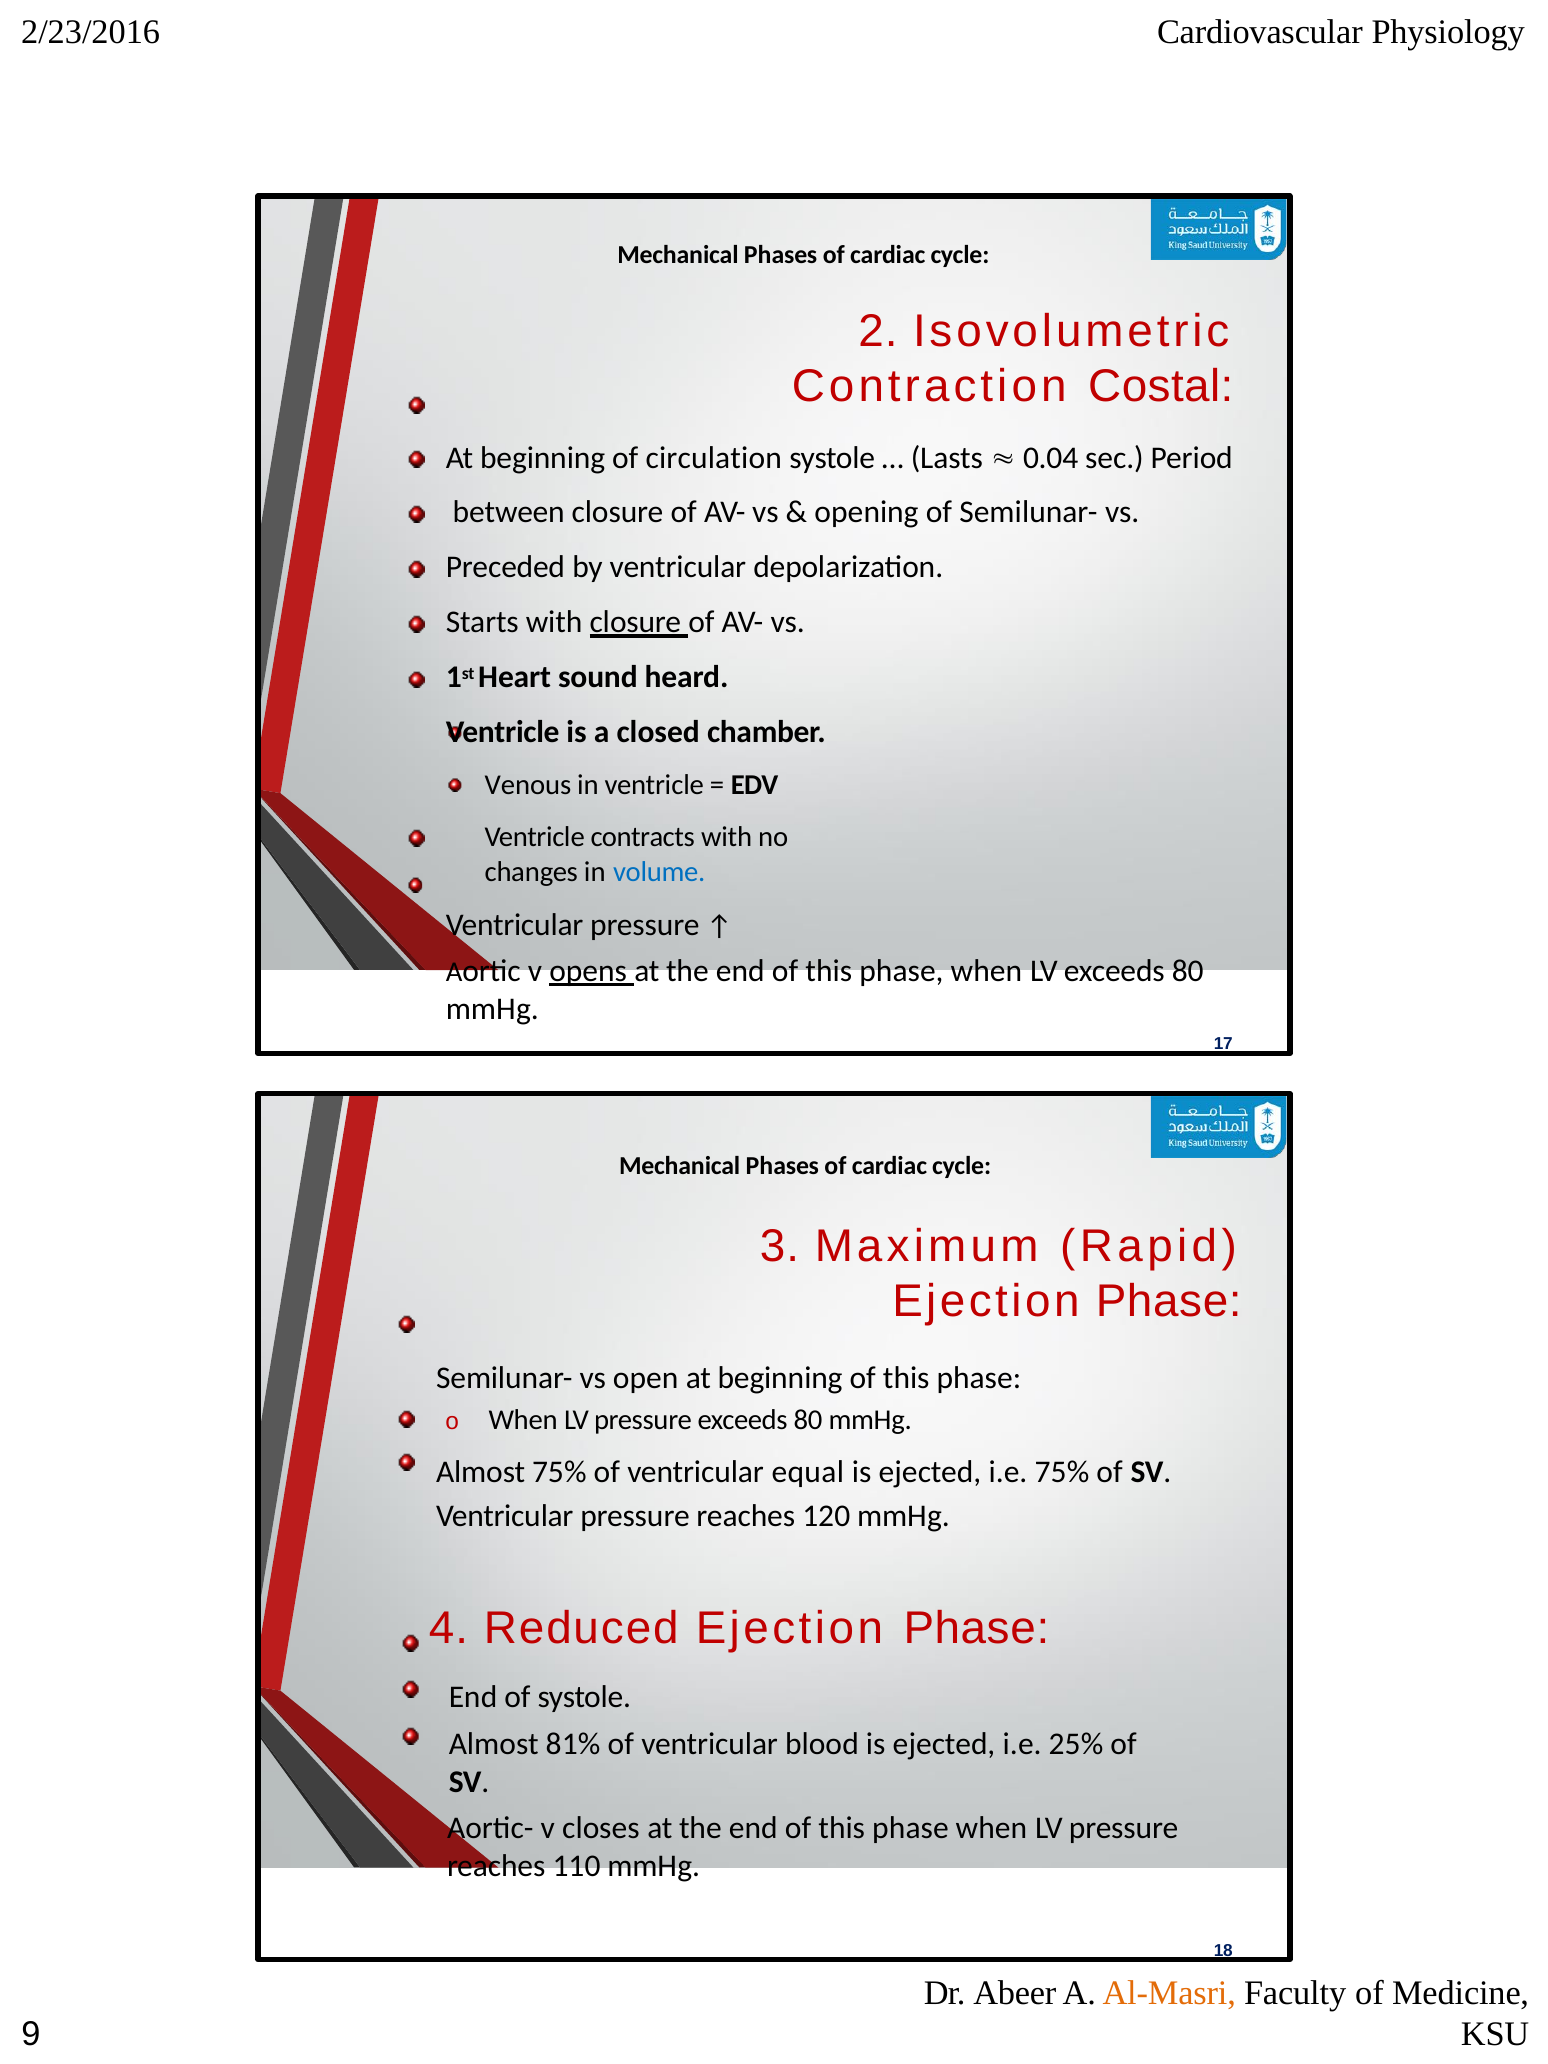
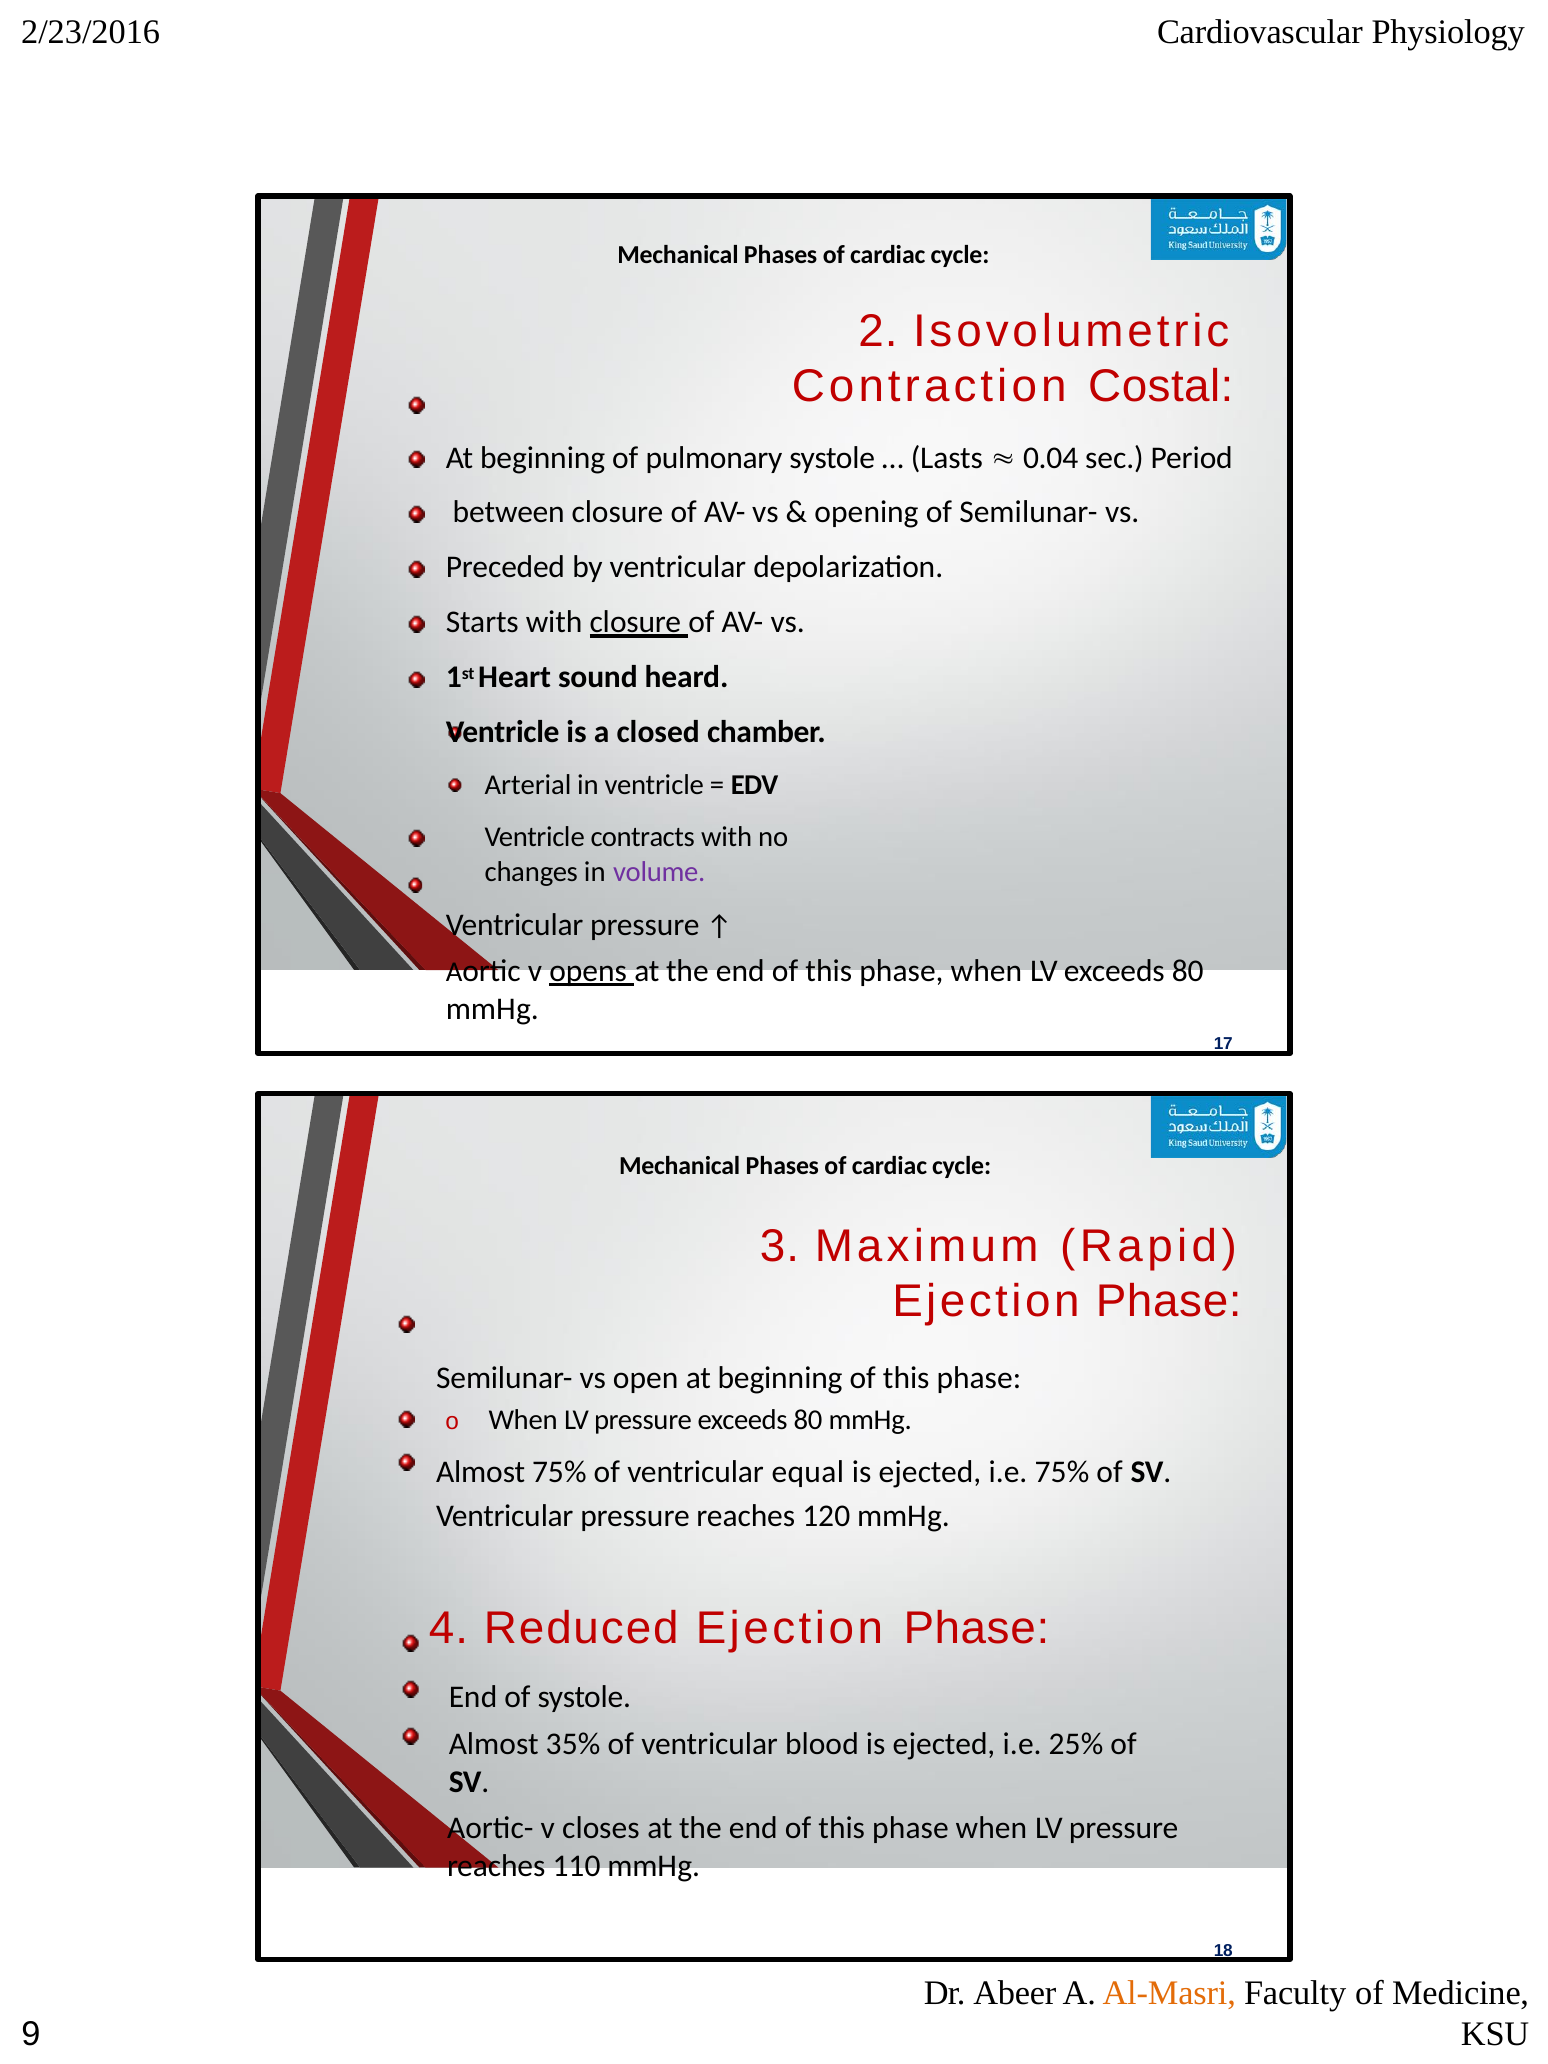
circulation: circulation -> pulmonary (714, 458)
Venous: Venous -> Arterial (528, 785)
volume colour: blue -> purple (659, 872)
81%: 81% -> 35% (573, 1744)
